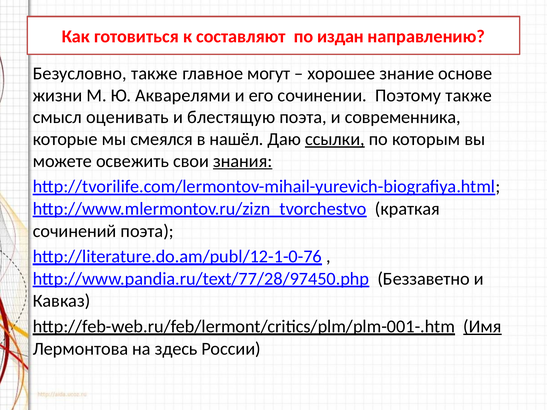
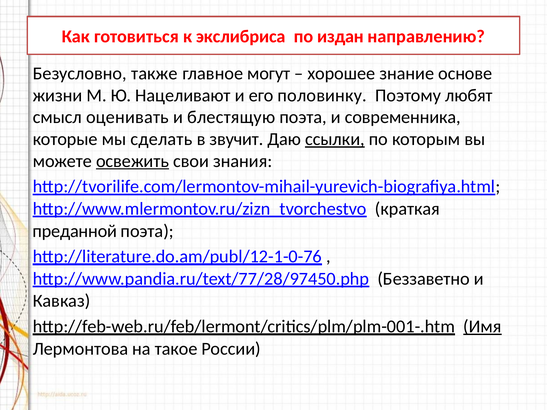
составляют: составляют -> экслибриса (241, 37)
Акварелями: Акварелями -> Нацеливают (183, 95)
сочинении: сочинении -> половинку (322, 95)
Поэтому также: также -> любят (469, 95)
смеялся: смеялся -> сделать (161, 139)
нашёл: нашёл -> звучит (236, 139)
освежить underline: none -> present (132, 161)
знания underline: present -> none (243, 161)
сочинений: сочинений -> преданной (75, 231)
здесь: здесь -> такое (176, 349)
